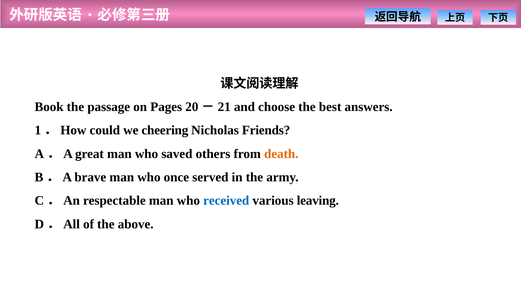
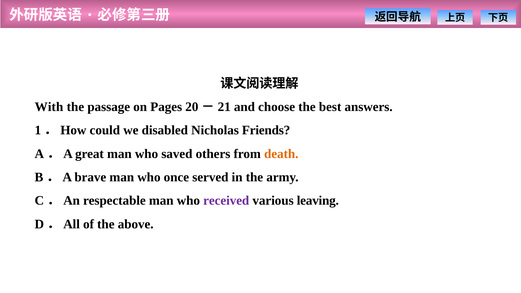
Book: Book -> With (49, 107)
cheering: cheering -> disabled (165, 130)
received colour: blue -> purple (226, 201)
